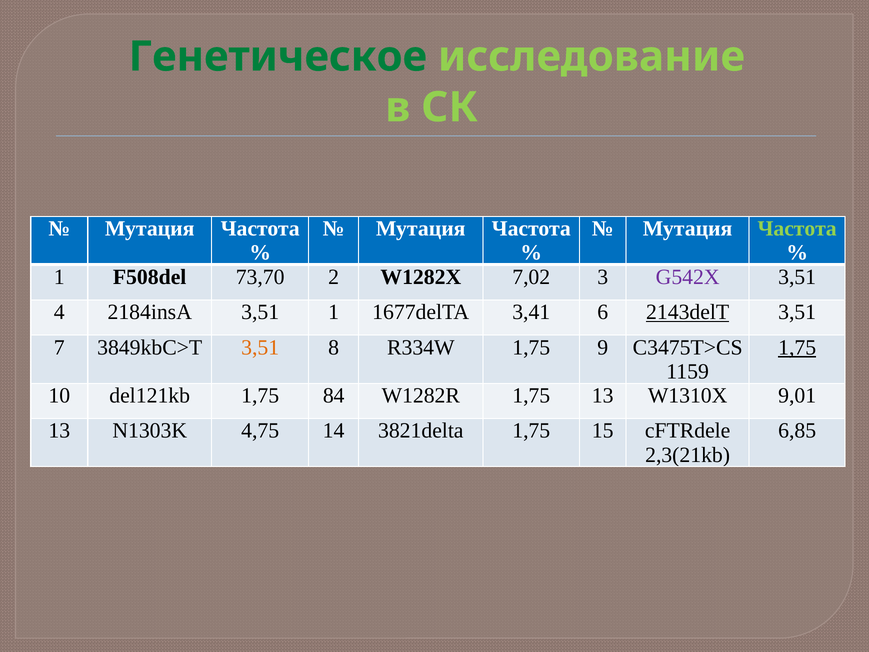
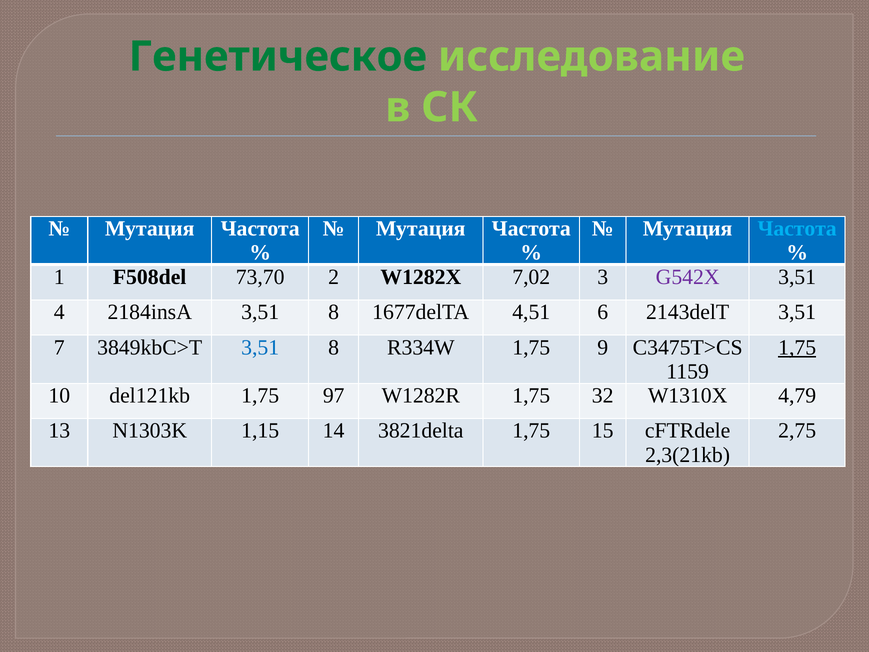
Частота colour: light green -> light blue (797, 229)
2184insA 3,51 1: 1 -> 8 (334, 312)
3,41: 3,41 -> 4,51 (531, 312)
2143delT underline: present -> none (688, 312)
3,51 colour: orange -> blue (260, 347)
84: 84 -> 97 (334, 395)
1,75 13: 13 -> 32 (603, 395)
9,01: 9,01 -> 4,79 (797, 395)
4,75: 4,75 -> 1,15 (260, 431)
6,85: 6,85 -> 2,75 (797, 431)
